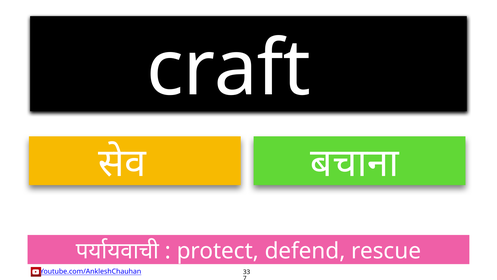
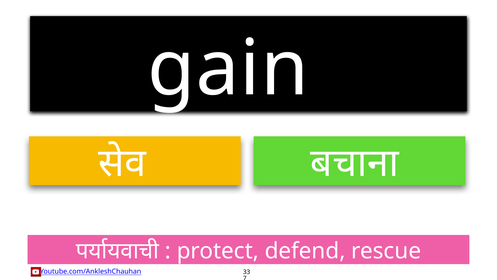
craft: craft -> gain (228, 69)
